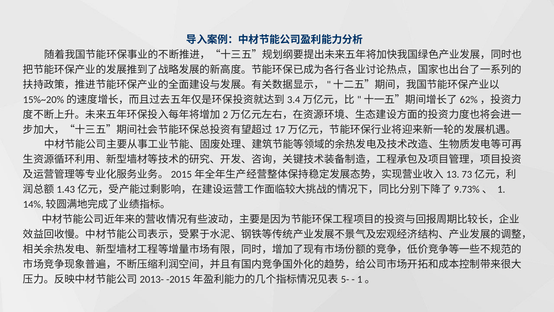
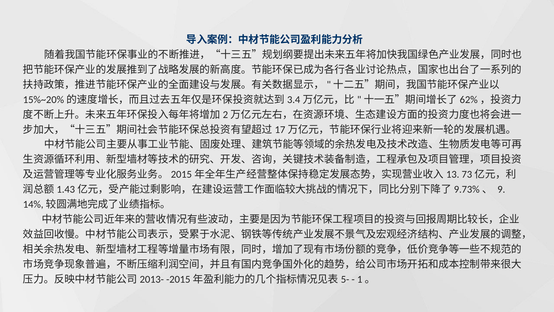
1: 1 -> 9 (501, 189)
